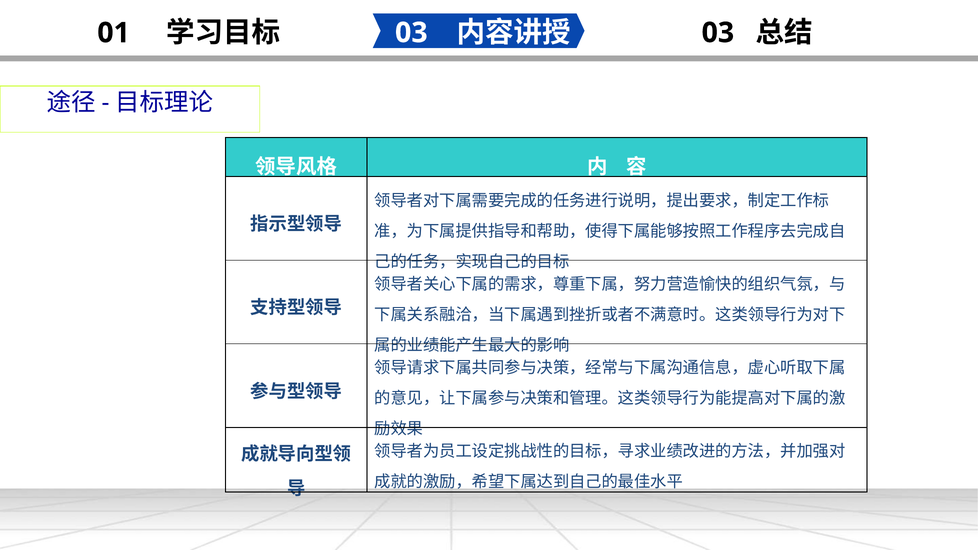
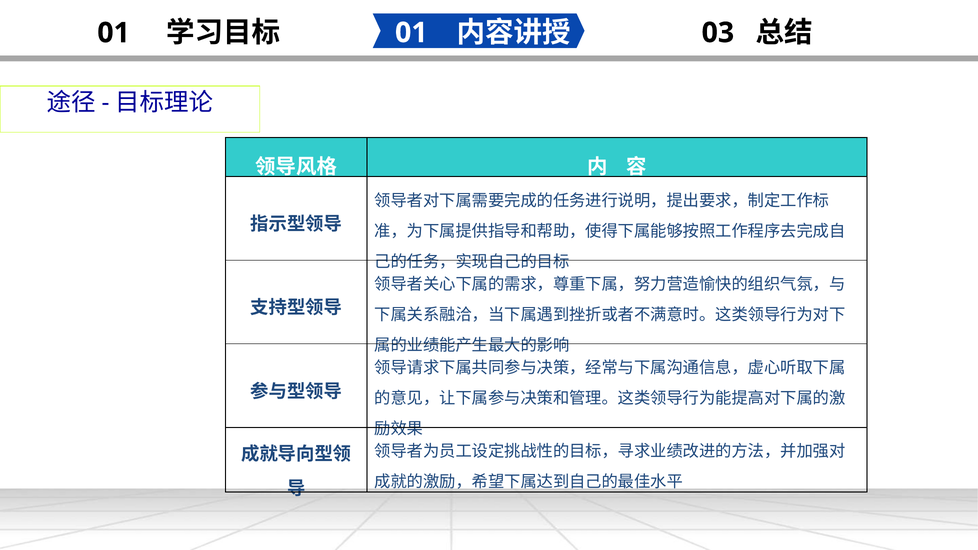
03: 03 -> 01 (411, 33)
